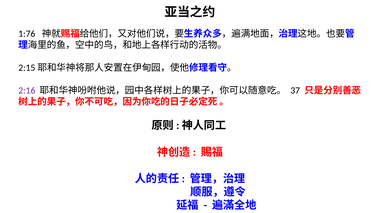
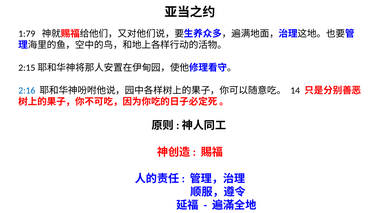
1:76: 1:76 -> 1:79 (27, 34)
2:16 colour: purple -> blue (27, 91)
37: 37 -> 14 (295, 91)
